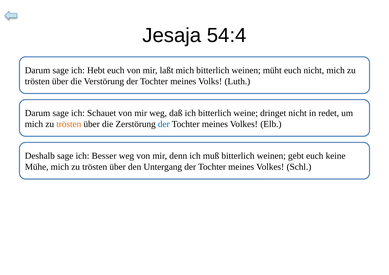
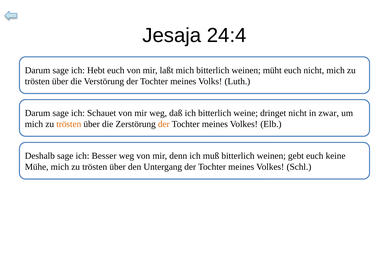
54:4: 54:4 -> 24:4 (227, 35)
redet: redet -> zwar (329, 113)
der colour: blue -> orange (164, 124)
